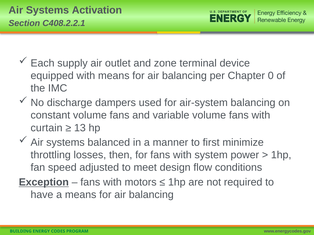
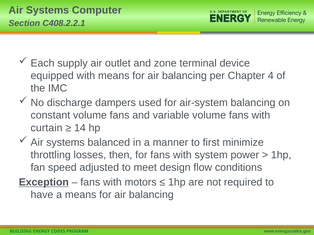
Activation: Activation -> Computer (97, 10)
0: 0 -> 4 (271, 76)
13: 13 -> 14 (80, 128)
